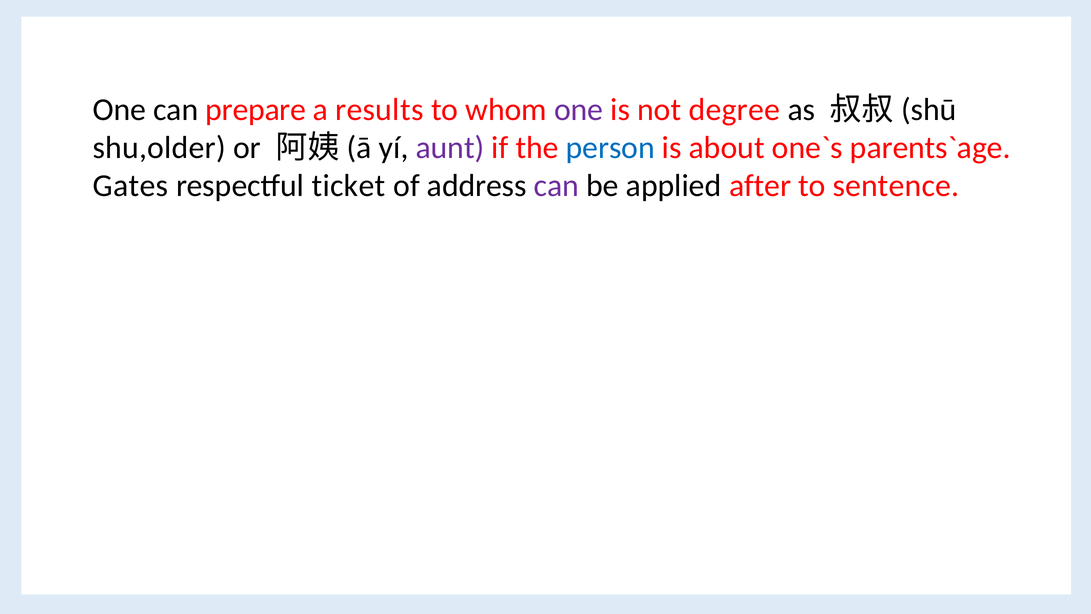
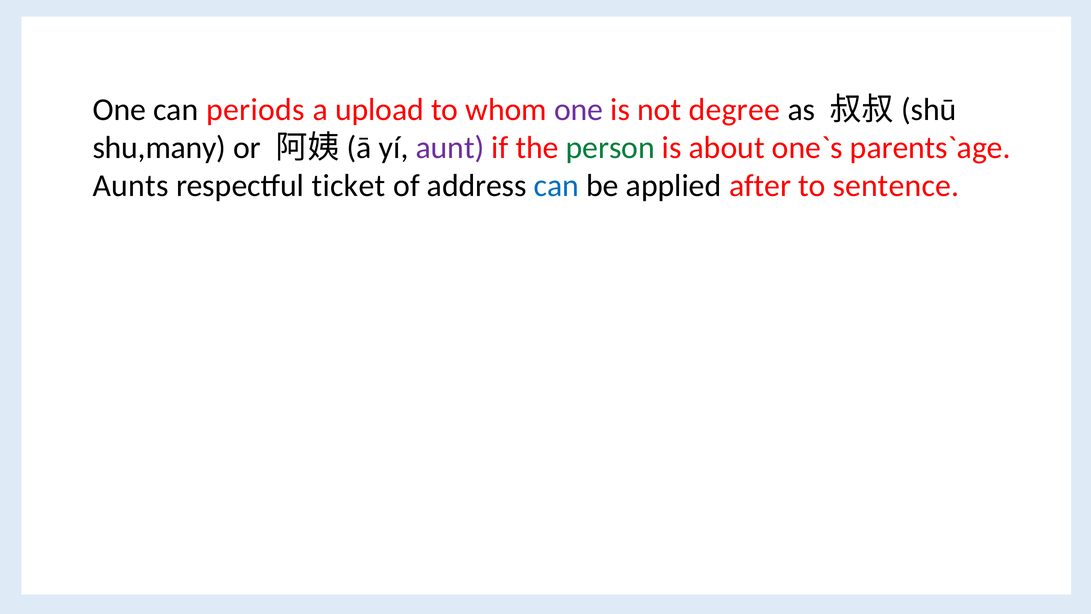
prepare: prepare -> periods (255, 109)
results: results -> upload (380, 109)
shu,older: shu,older -> shu,many (159, 148)
person colour: blue -> green (610, 148)
Gates: Gates -> Aunts (131, 186)
can colour: purple -> blue (557, 186)
